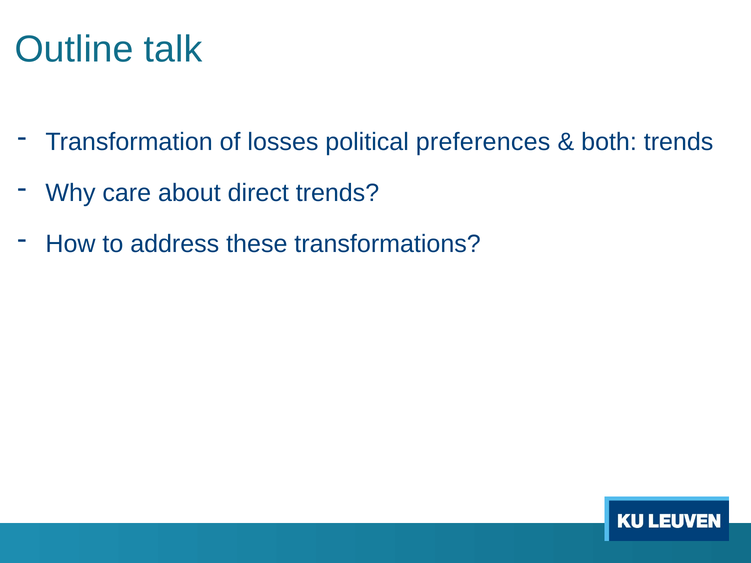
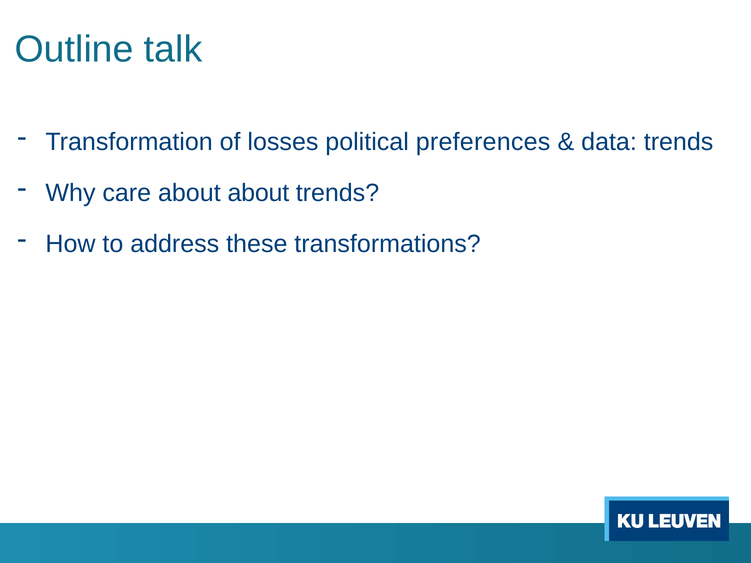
both: both -> data (609, 142)
about direct: direct -> about (258, 193)
